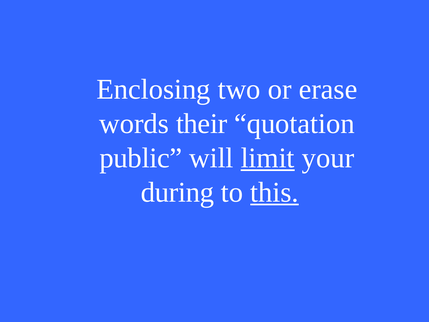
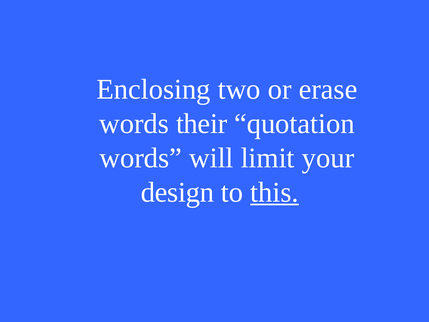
public: public -> words (141, 158)
limit underline: present -> none (268, 158)
during: during -> design (177, 192)
